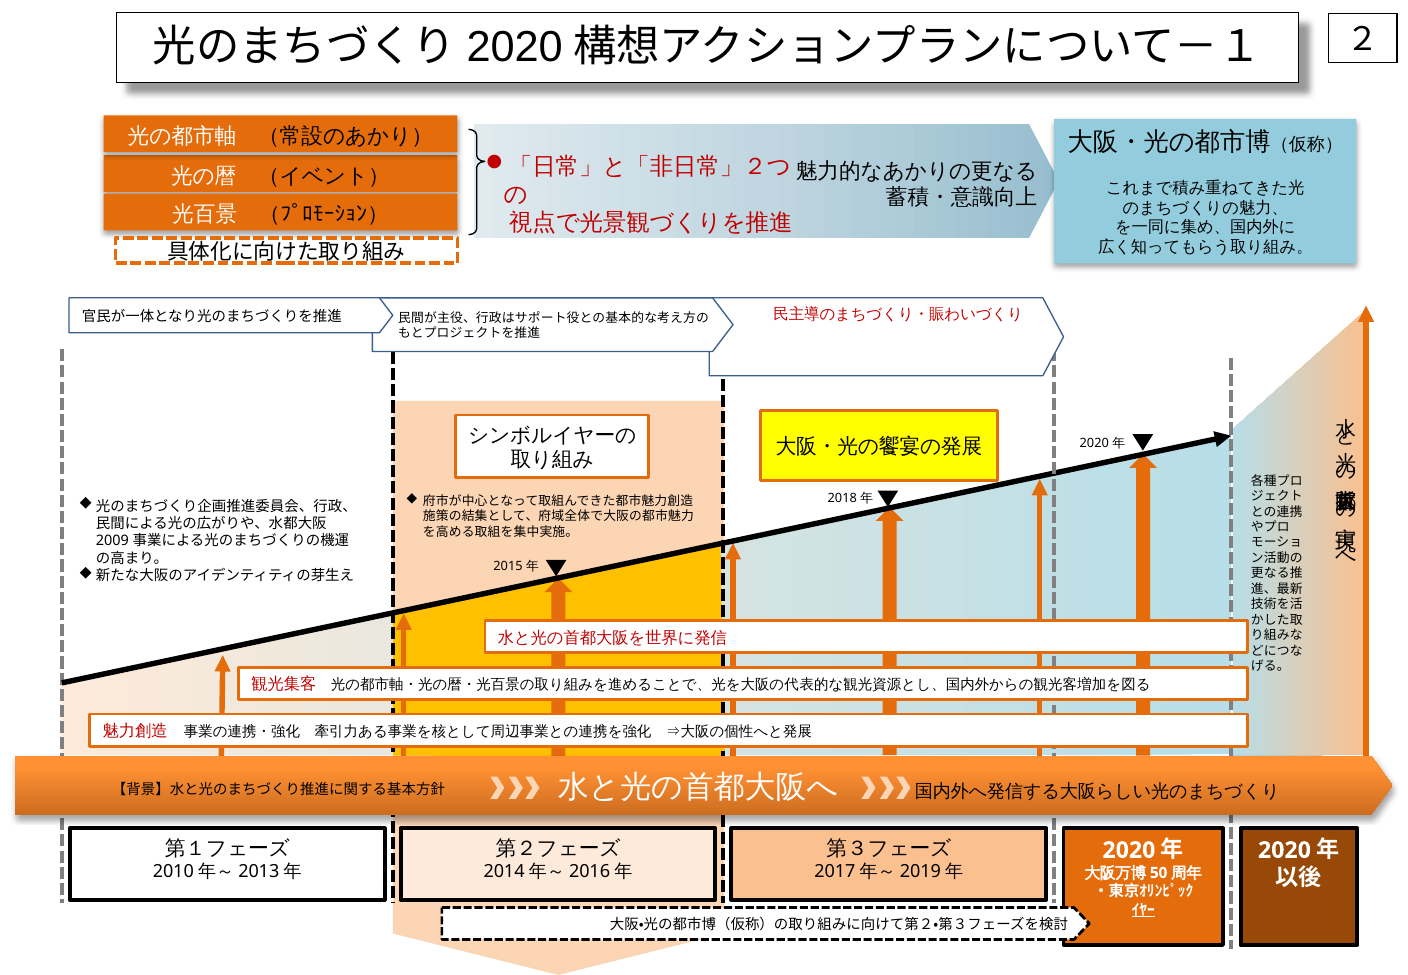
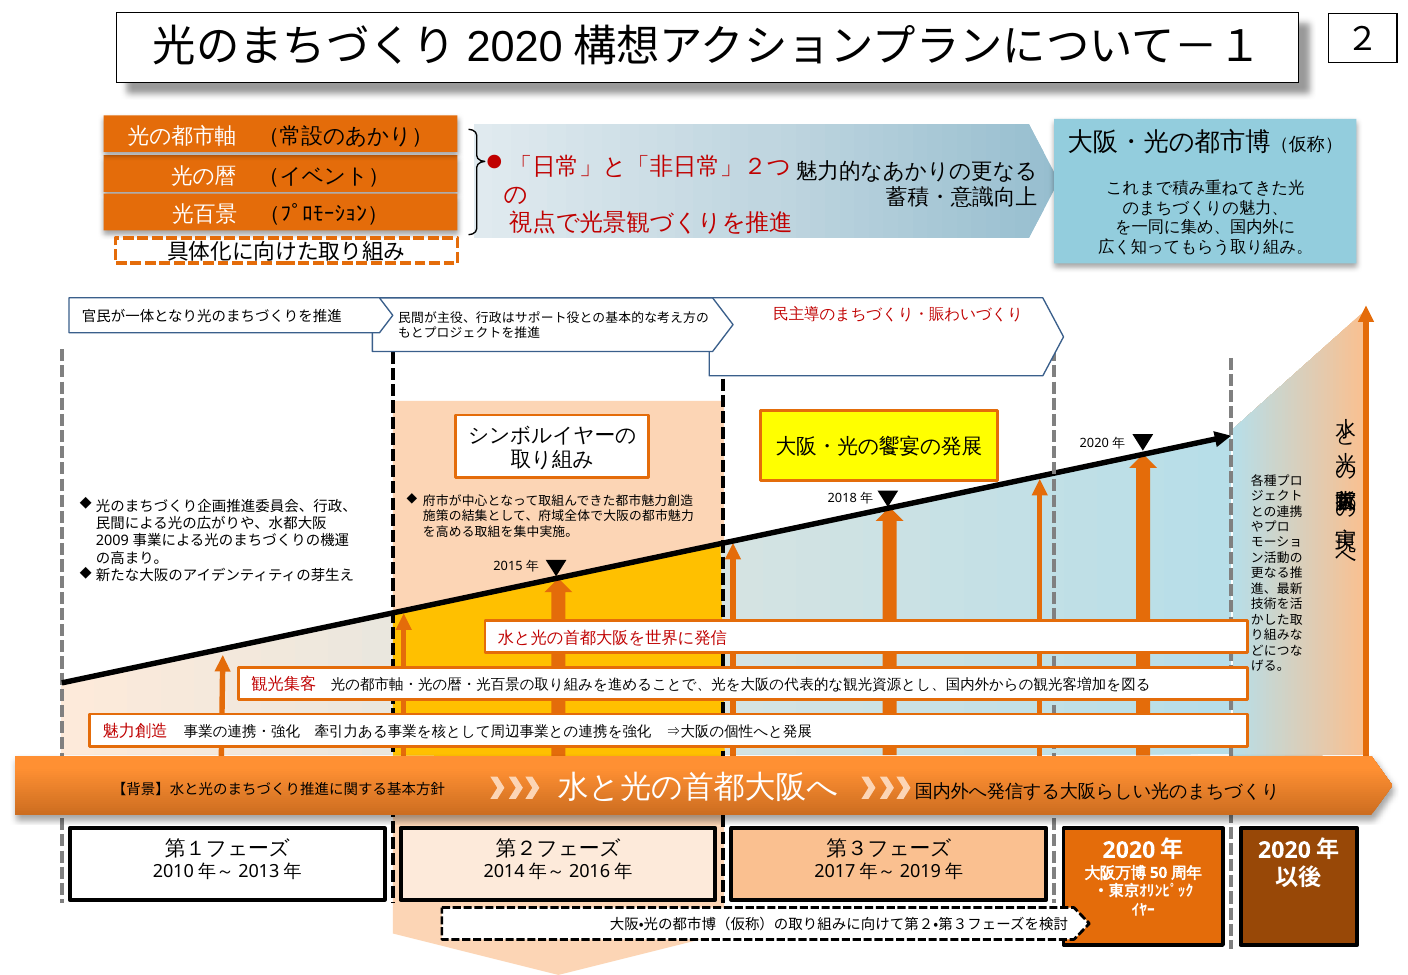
ｲﾔｰ underline: present -> none (1143, 910)
